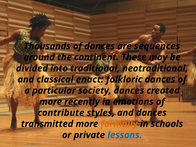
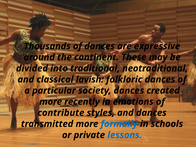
sequences: sequences -> expressive (157, 46)
enact: enact -> lavish (90, 79)
formally colour: orange -> blue (119, 124)
